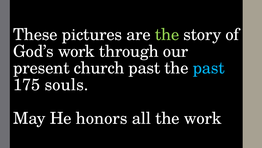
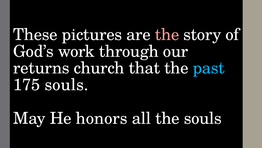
the colour: light green -> pink (167, 34)
present: present -> returns (41, 68)
church past: past -> that (144, 68)
the work: work -> souls (203, 118)
